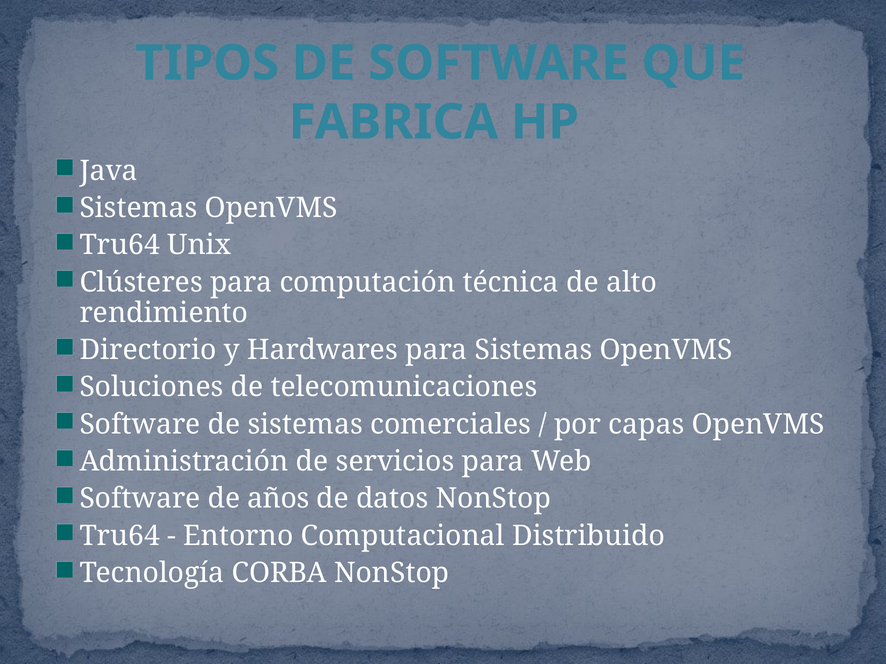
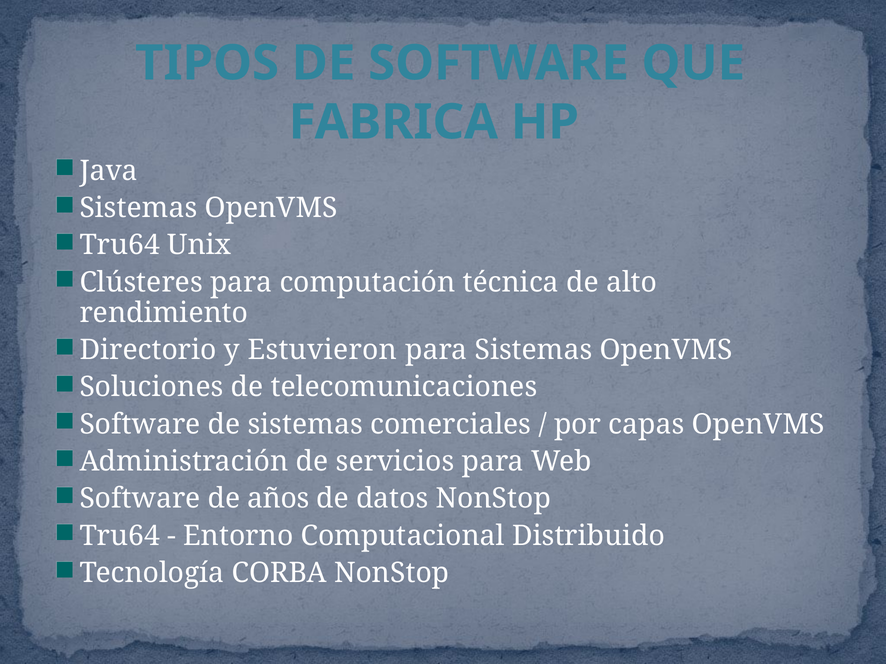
Hardwares: Hardwares -> Estuvieron (322, 350)
